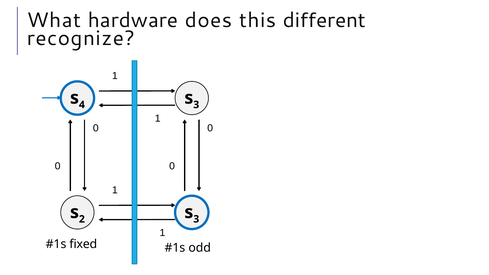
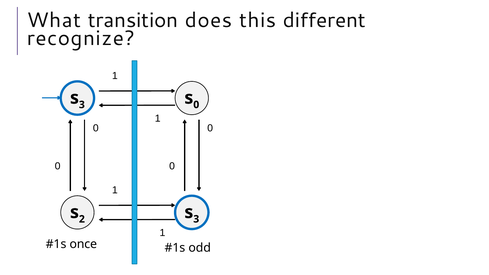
hardware: hardware -> transition (133, 20)
4: 4 -> 3 (82, 105)
3: 3 -> 0 (196, 105)
fixed: fixed -> once (83, 244)
